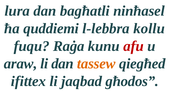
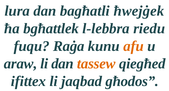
ninħasel: ninħasel -> ħwejġek (139, 11)
quddiemi: quddiemi -> bgħattlek (51, 28)
kollu: kollu -> riedu (149, 28)
afu colour: red -> orange (133, 46)
